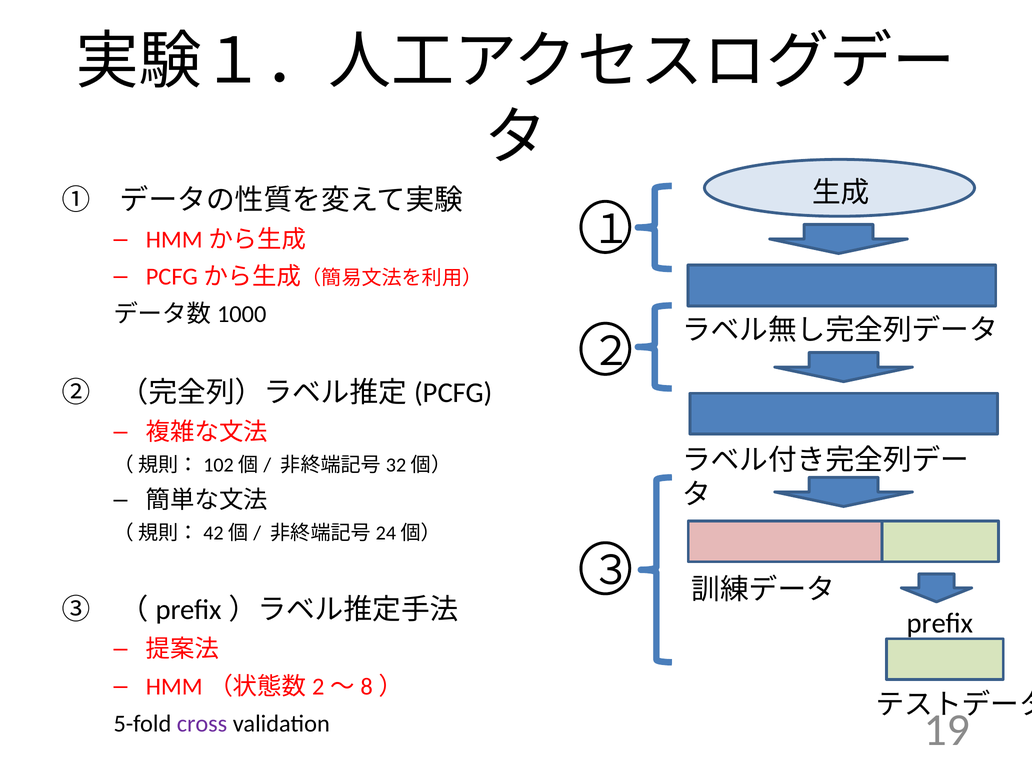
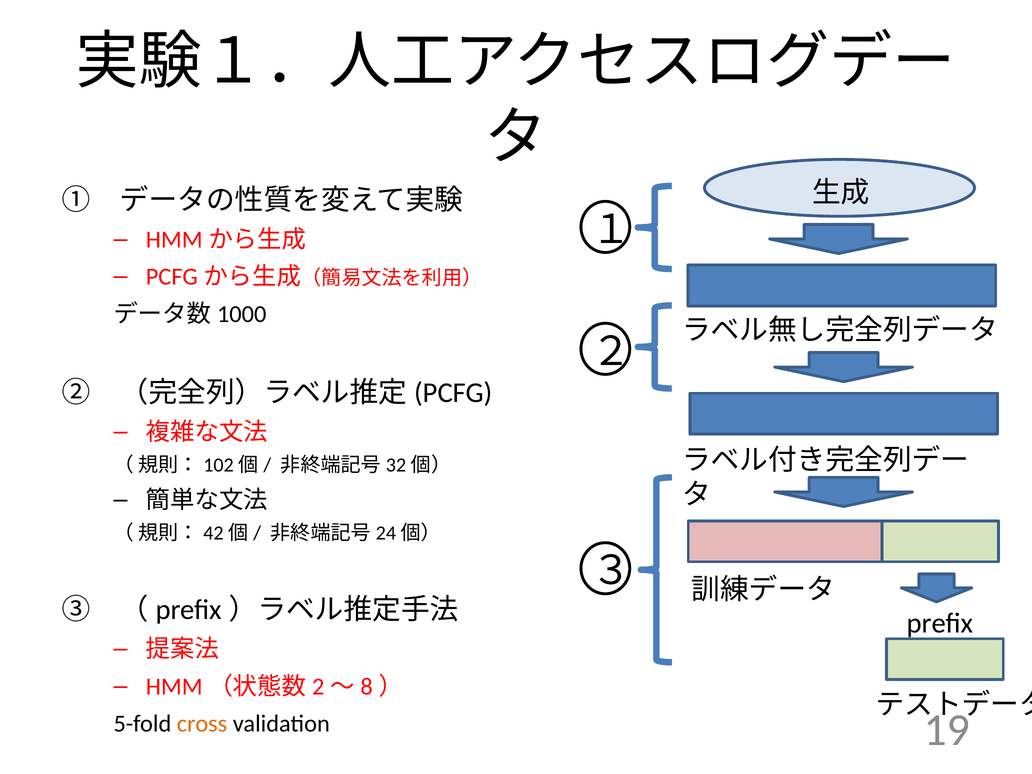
cross colour: purple -> orange (202, 724)
